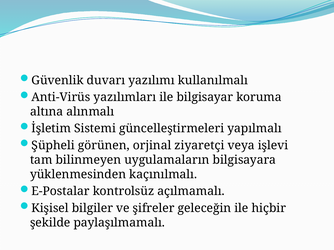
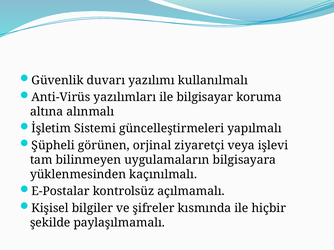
geleceğin: geleceğin -> kısmında (204, 209)
